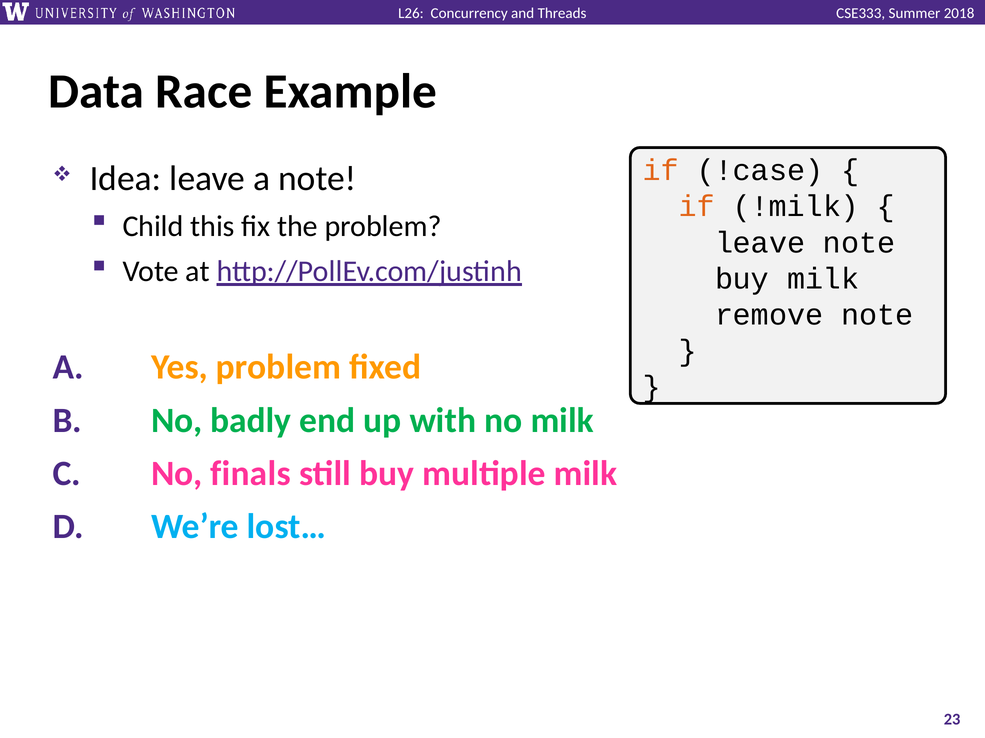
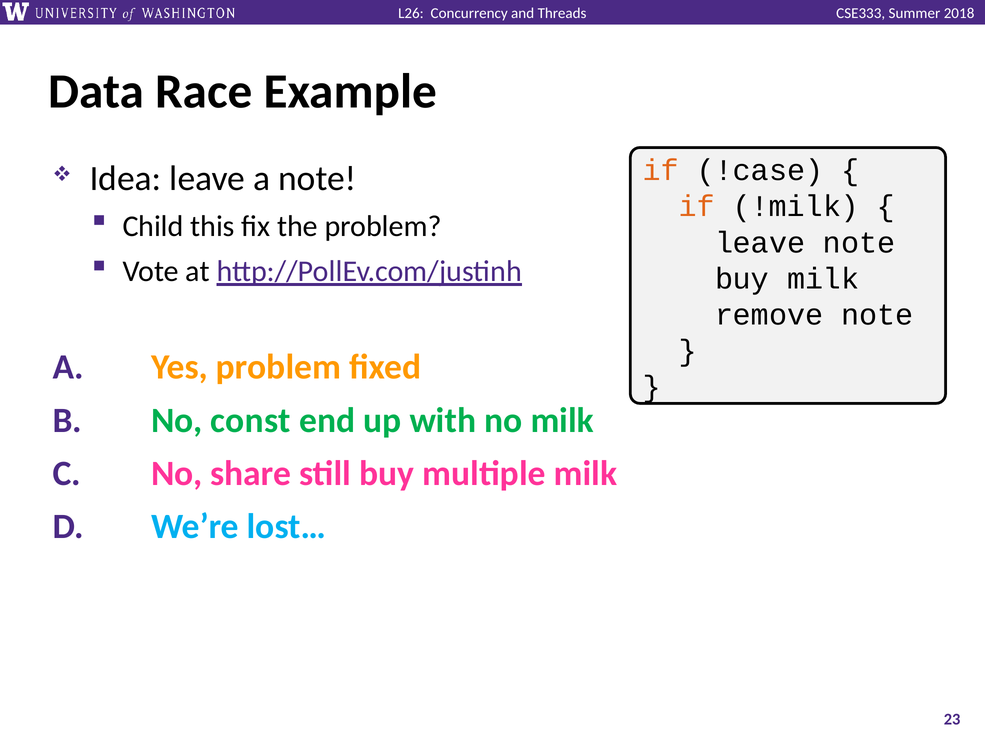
badly: badly -> const (251, 421)
finals: finals -> share (251, 474)
